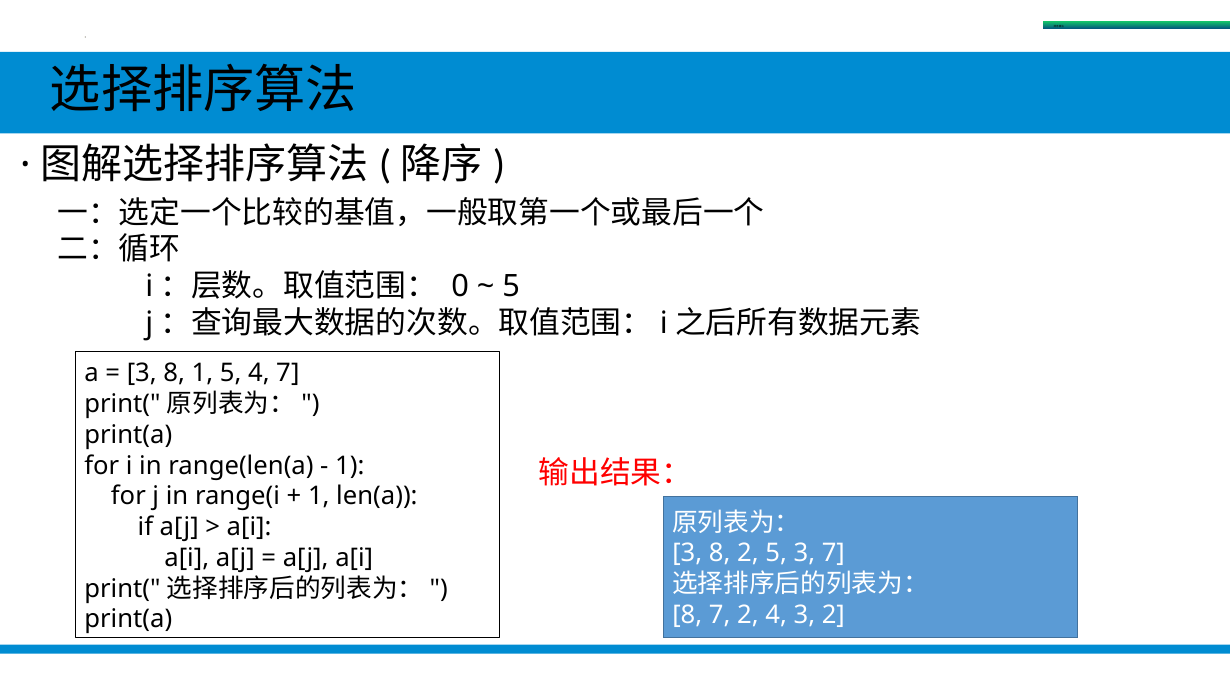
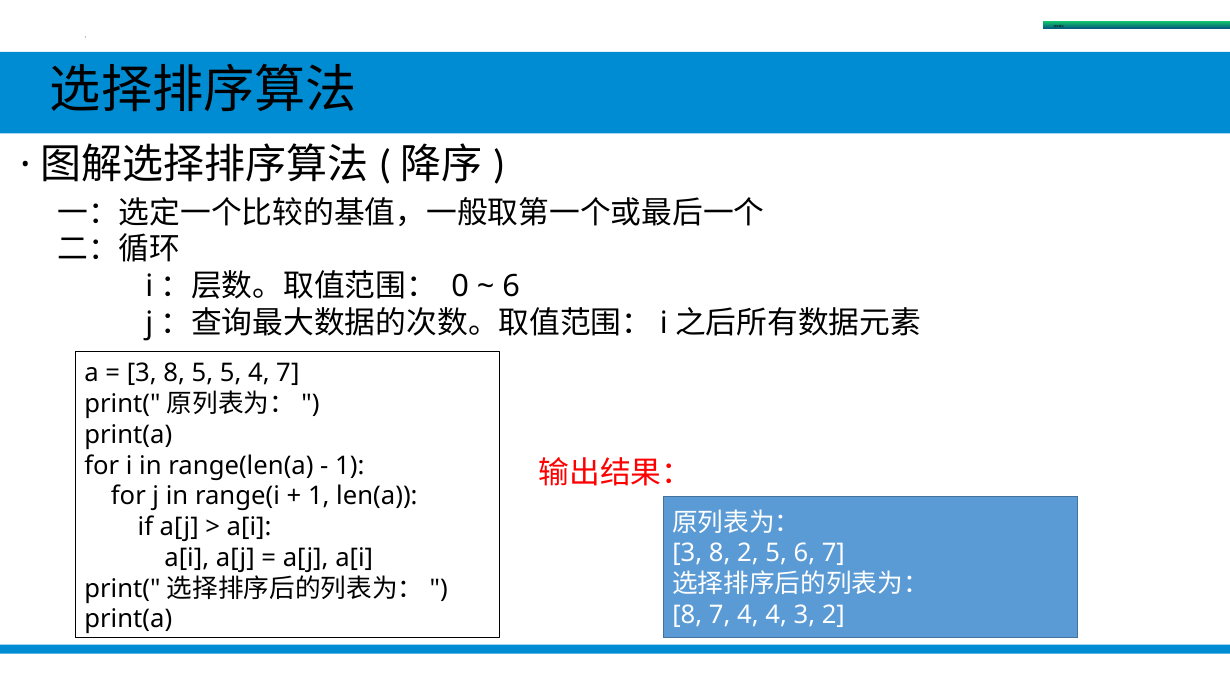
5: 5 -> 6 (511, 287)
8 1: 1 -> 5 (202, 373)
5 3: 3 -> 6 (804, 553)
7 2: 2 -> 4 (748, 615)
